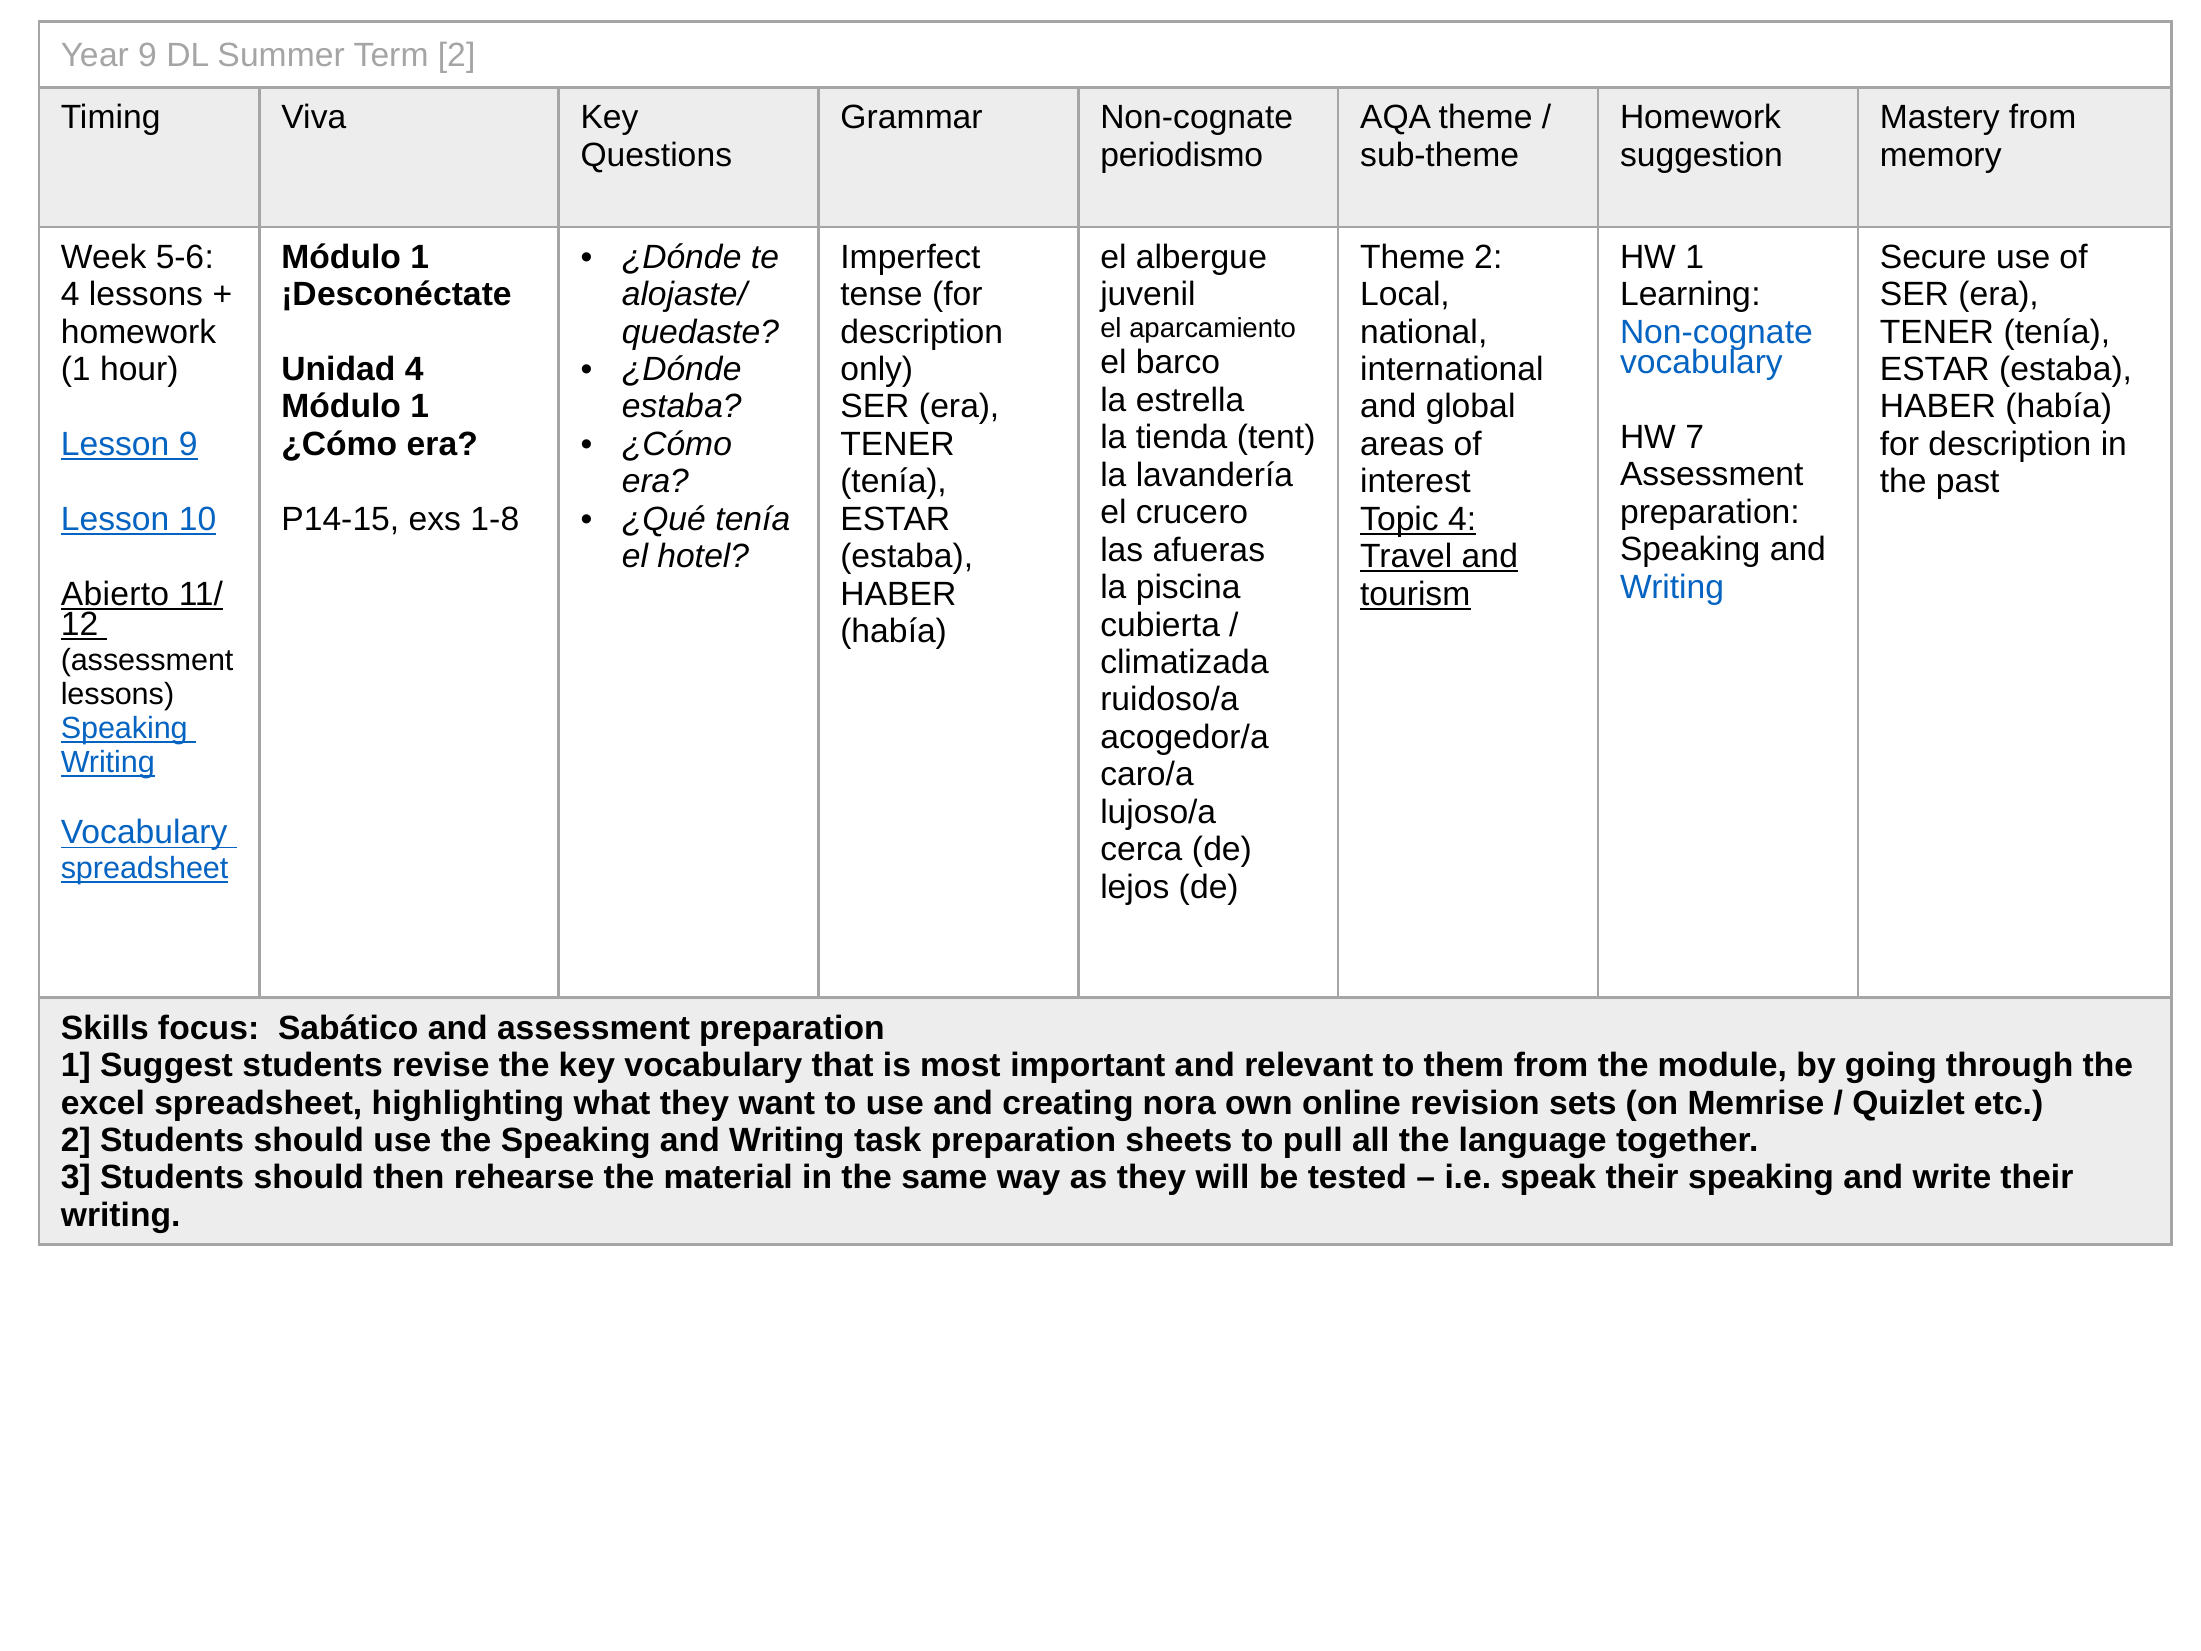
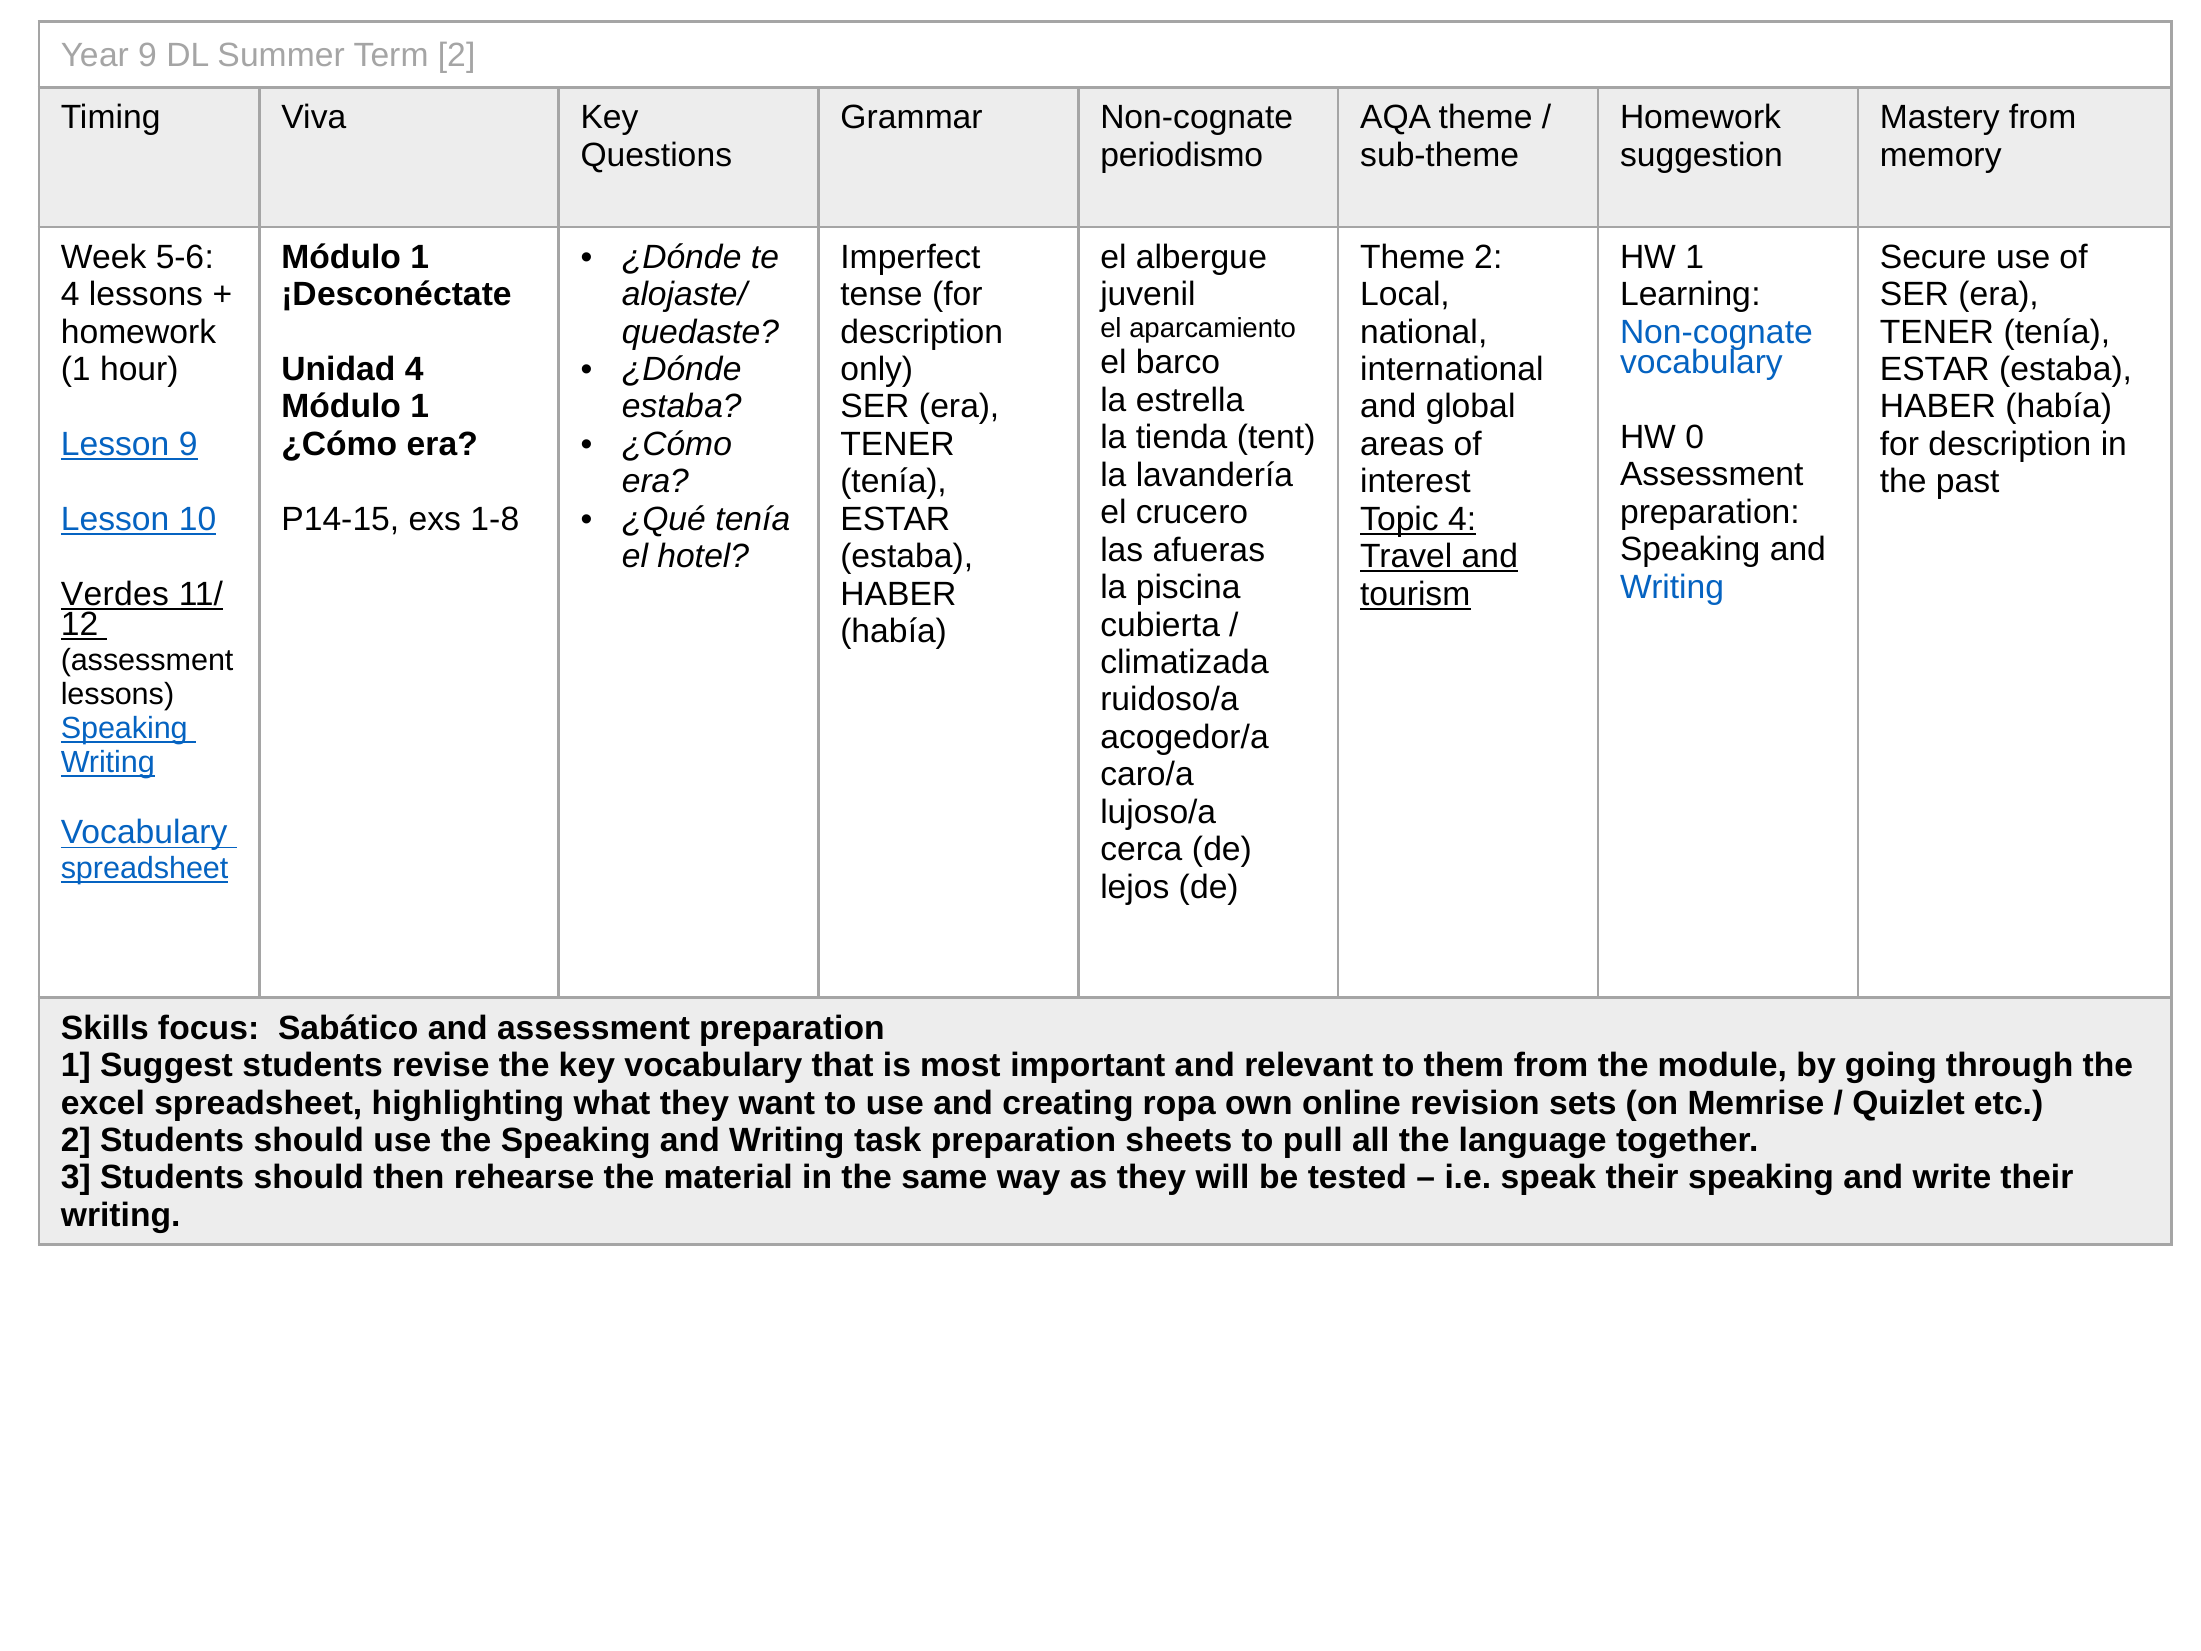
7: 7 -> 0 (1695, 437)
Abierto: Abierto -> Verdes (115, 594)
nora: nora -> ropa (1179, 1103)
